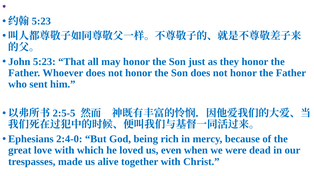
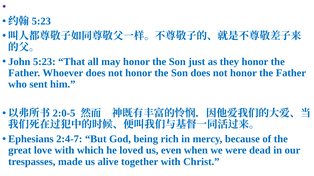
2:5-5: 2:5-5 -> 2:0-5 (64, 114)
2:4-0: 2:4-0 -> 2:4-7 (69, 140)
